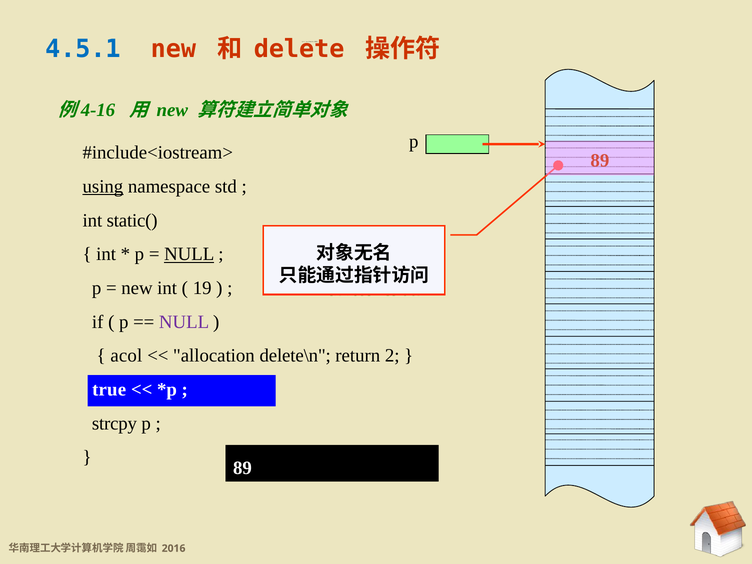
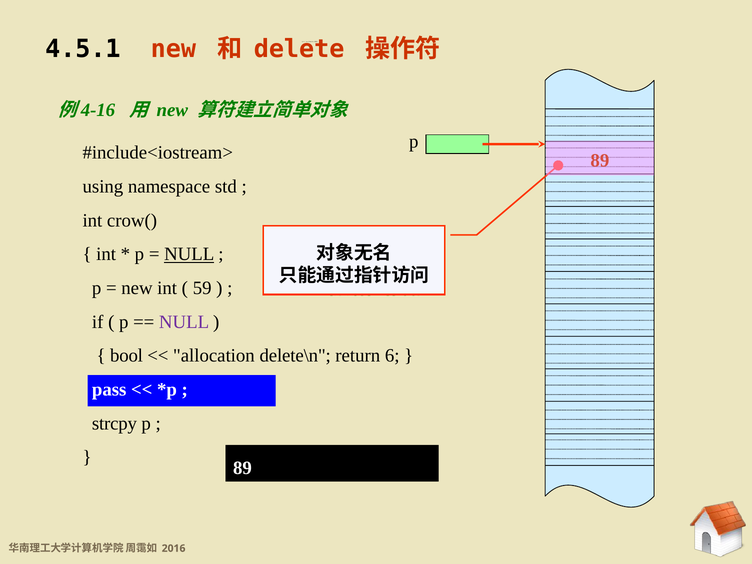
4.5.1 colour: blue -> black (83, 49)
using underline: present -> none (103, 187)
static(: static( -> crow( (132, 220)
19: 19 -> 59 (202, 288)
acol: acol -> bool (127, 356)
2: 2 -> 6 (392, 356)
true: true -> pass (109, 390)
